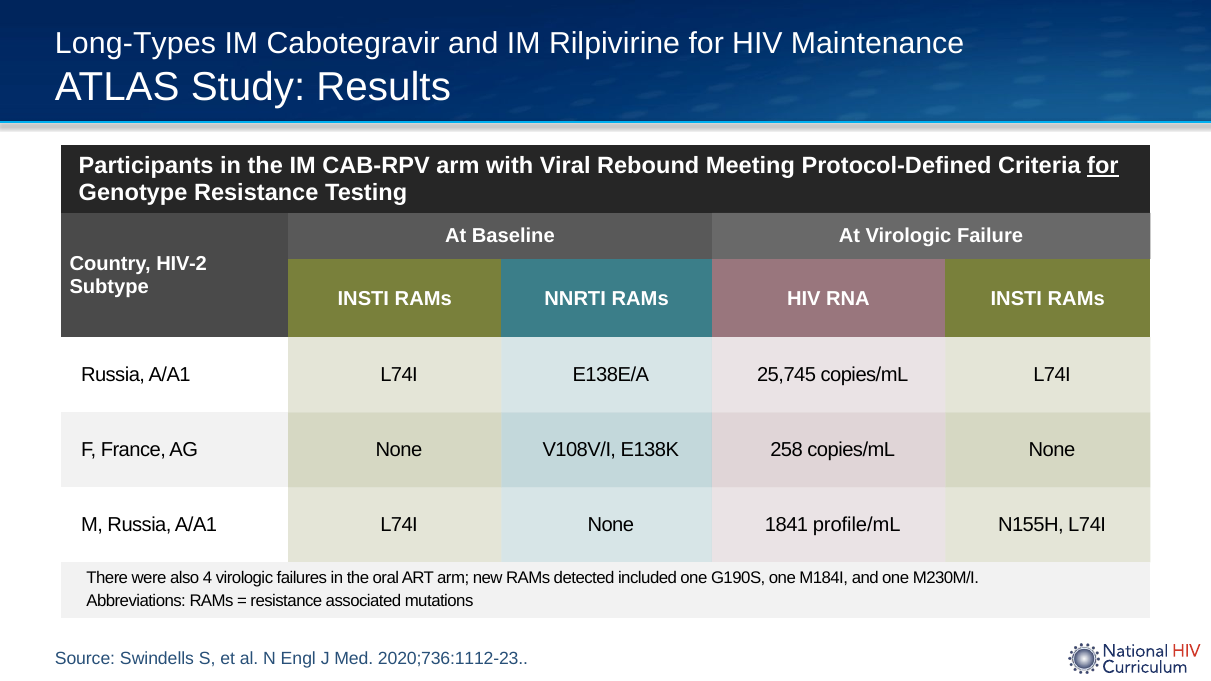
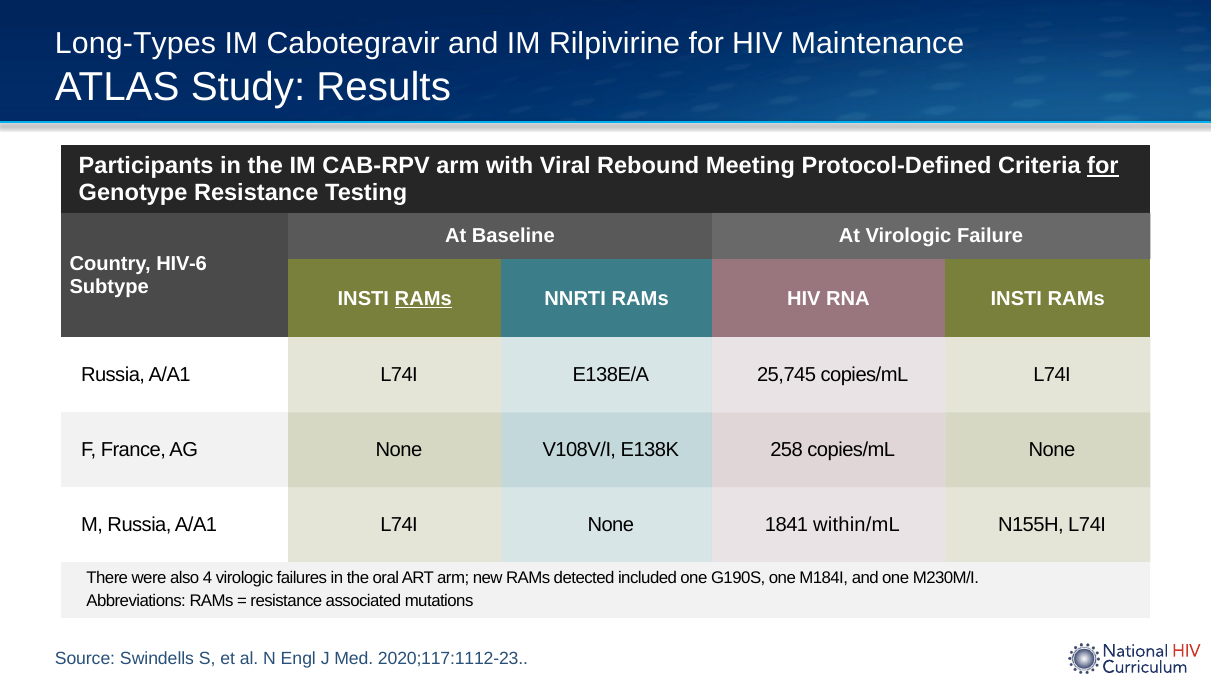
HIV-2: HIV-2 -> HIV-6 (182, 264)
RAMs underline: none -> present (423, 299)
profile/mL: profile/mL -> within/mL (857, 525)
2020;736:1112-23: 2020;736:1112-23 -> 2020;117:1112-23 (453, 659)
